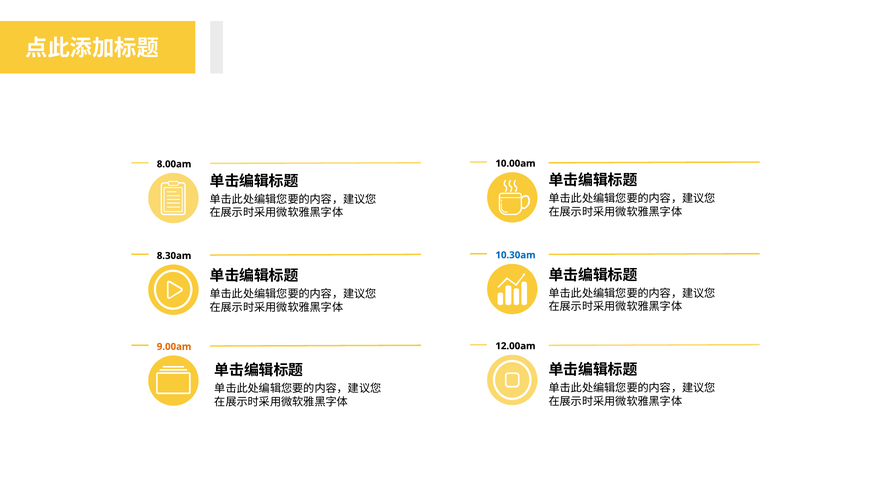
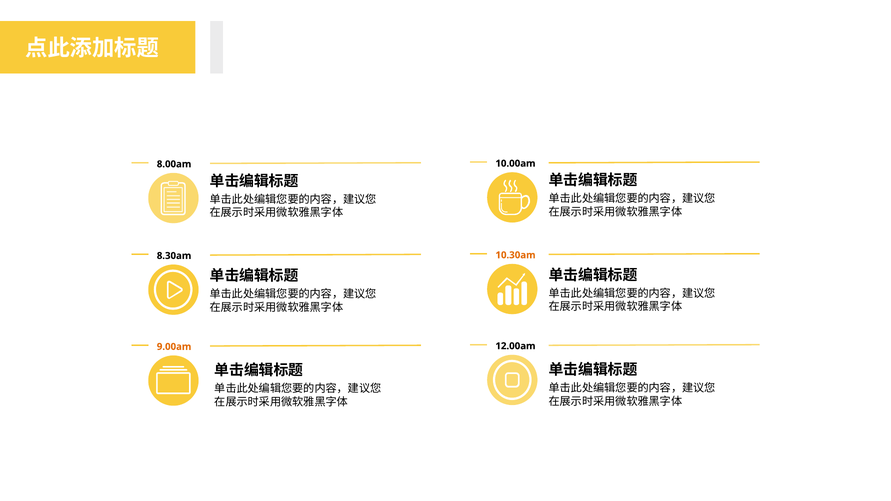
10.30am colour: blue -> orange (516, 255)
